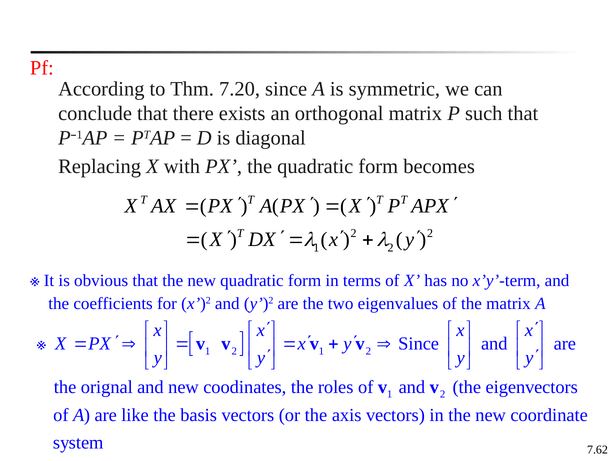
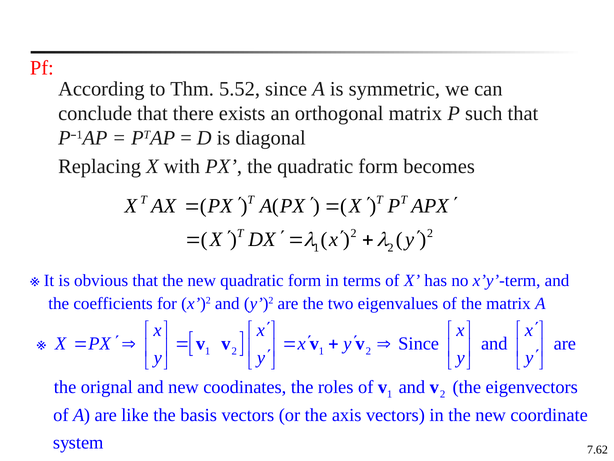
7.20: 7.20 -> 5.52 (240, 89)
